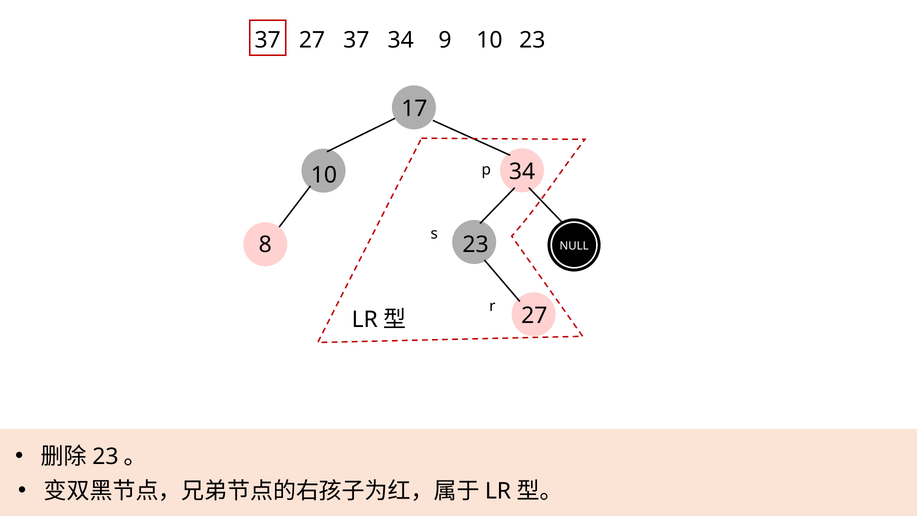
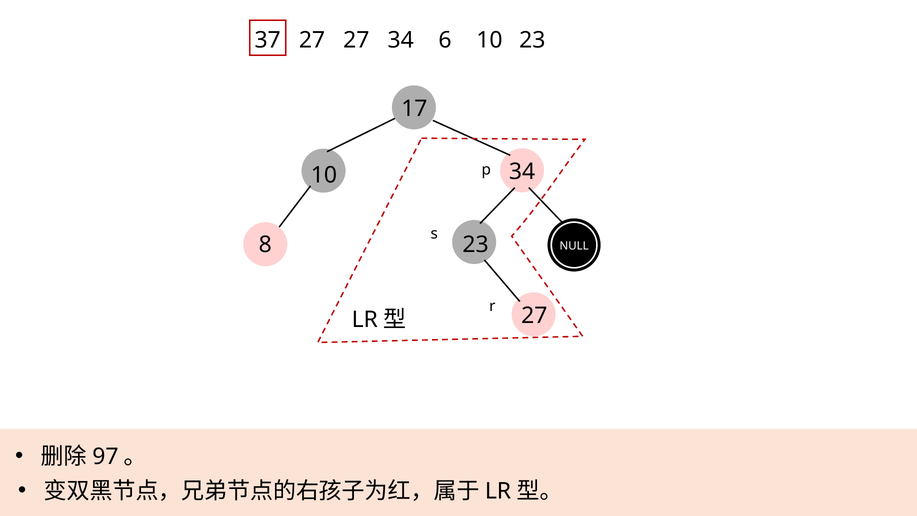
27 37: 37 -> 27 (356, 40)
9: 9 -> 6 (445, 40)
23: 23 -> 97 (105, 456)
